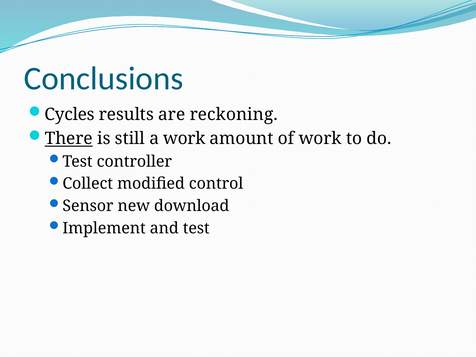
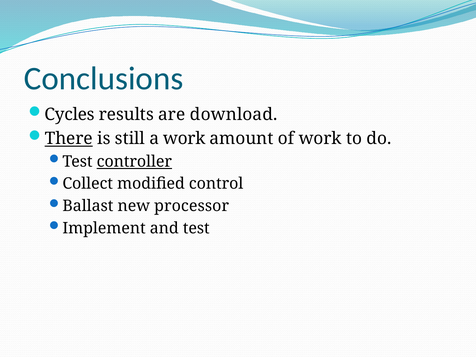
reckoning: reckoning -> download (234, 115)
controller underline: none -> present (134, 162)
Sensor: Sensor -> Ballast (88, 206)
download: download -> processor (192, 206)
